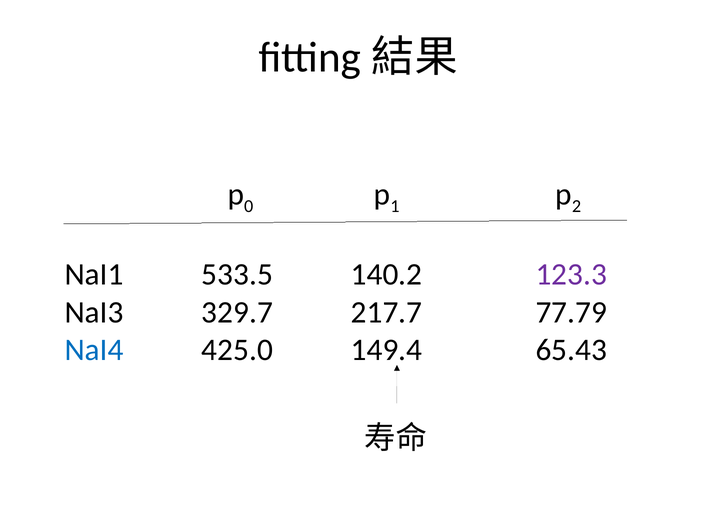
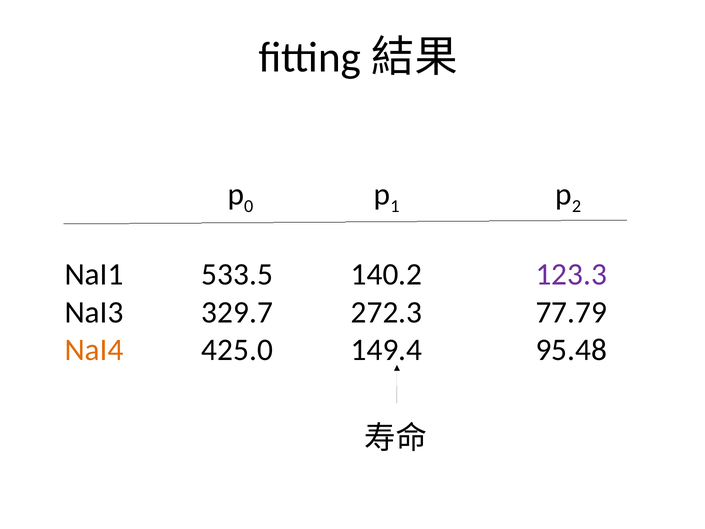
217.7: 217.7 -> 272.3 (386, 312)
NaI4 colour: blue -> orange (94, 350)
65.43: 65.43 -> 95.48 (571, 350)
